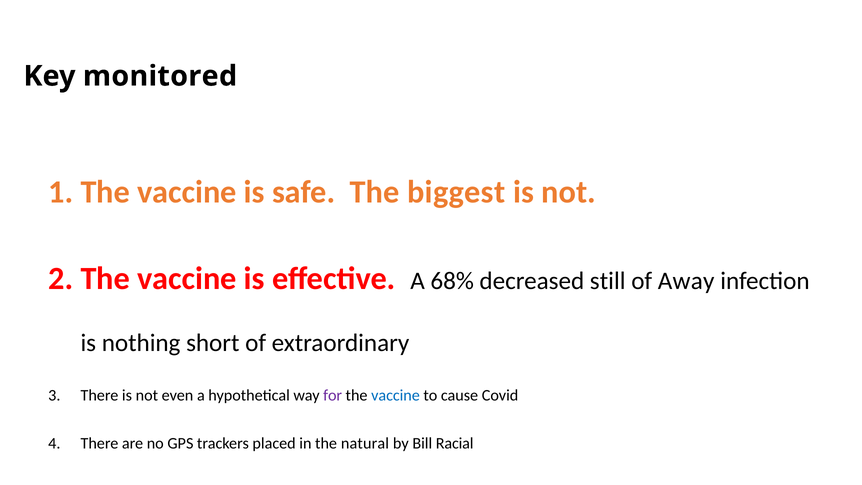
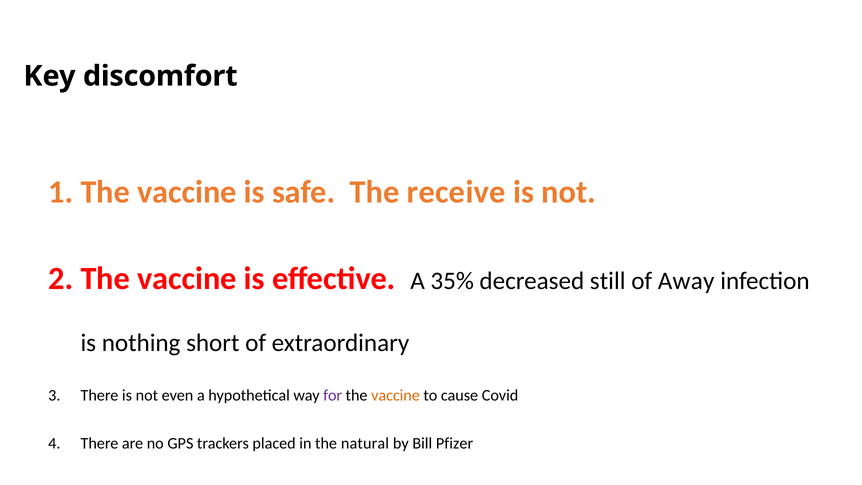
monitored: monitored -> discomfort (160, 76)
biggest: biggest -> receive (456, 192)
68%: 68% -> 35% (452, 281)
vaccine colour: blue -> orange (396, 395)
Racial: Racial -> Pfizer (455, 443)
